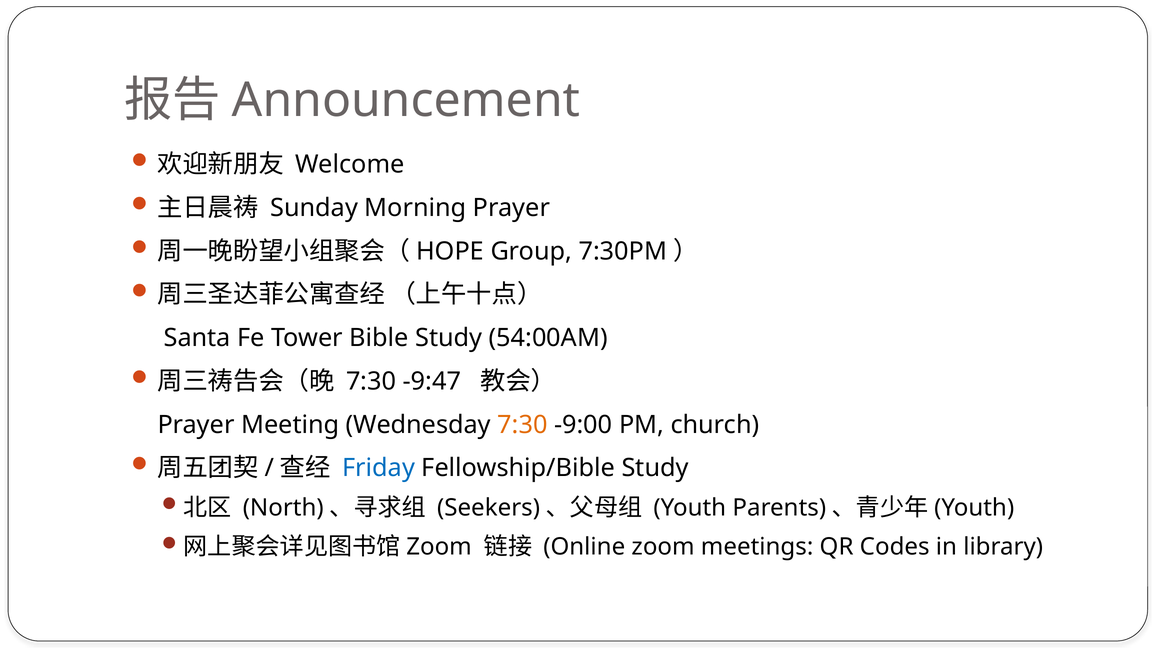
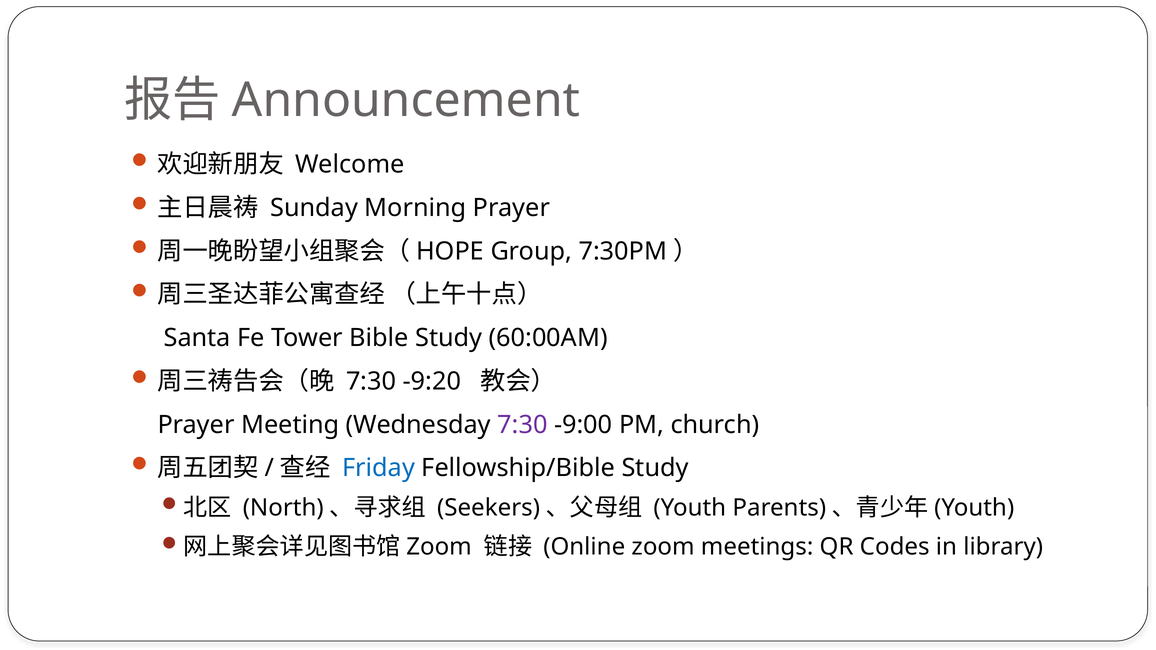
54:00AM: 54:00AM -> 60:00AM (548, 338)
-9:47: -9:47 -> -9:20 (432, 381)
7:30 colour: orange -> purple (522, 425)
